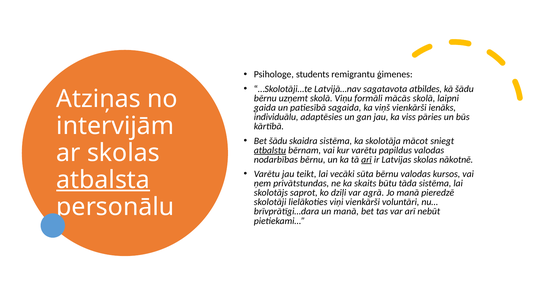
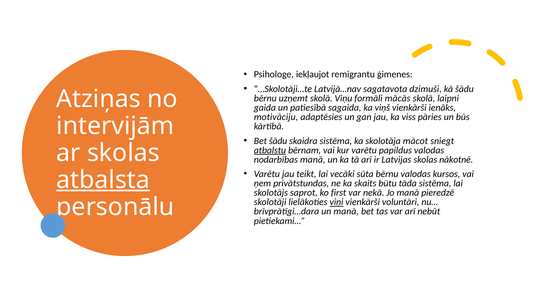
students: students -> iekļaujot (313, 74)
atbildes: atbildes -> dzimuši (426, 89)
individuālu: individuālu -> motivāciju (276, 117)
nodarbības bērnu: bērnu -> manā (313, 160)
arī underline: present -> none (366, 160)
dziļi: dziļi -> first (339, 193)
agrā: agrā -> nekā (374, 193)
viņi underline: none -> present (336, 202)
